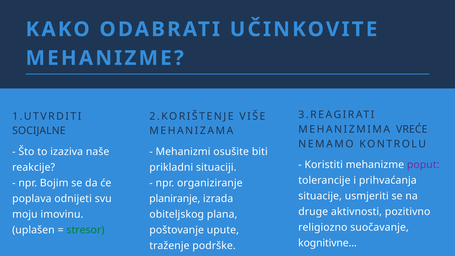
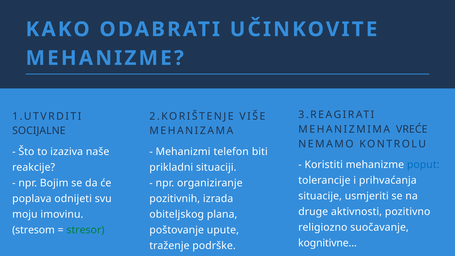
osušite: osušite -> telefon (231, 152)
poput colour: purple -> blue (423, 165)
planiranje: planiranje -> pozitivnih (175, 199)
uplašen: uplašen -> stresom (33, 230)
